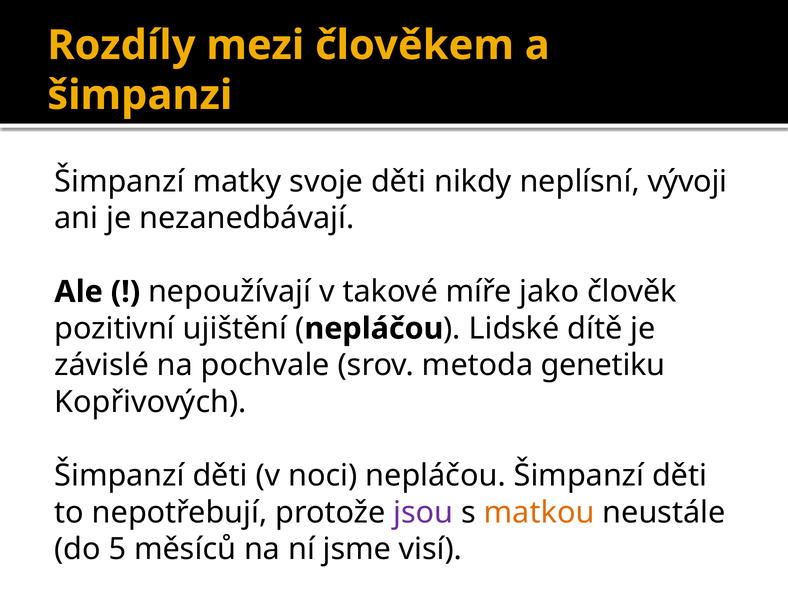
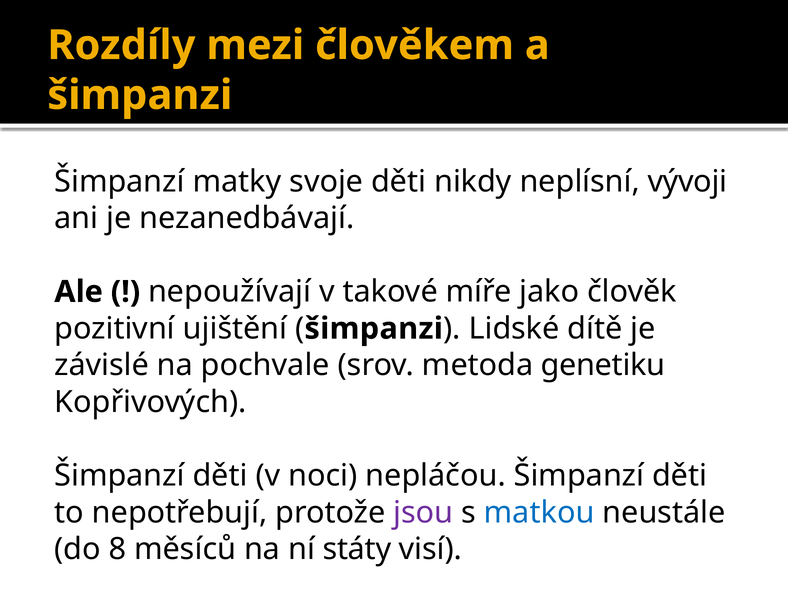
nepláčou: nepláčou -> šimpanzi (374, 329)
matkou colour: orange -> blue (539, 513)
5: 5 -> 8 (117, 549)
jsme: jsme -> státy (357, 549)
